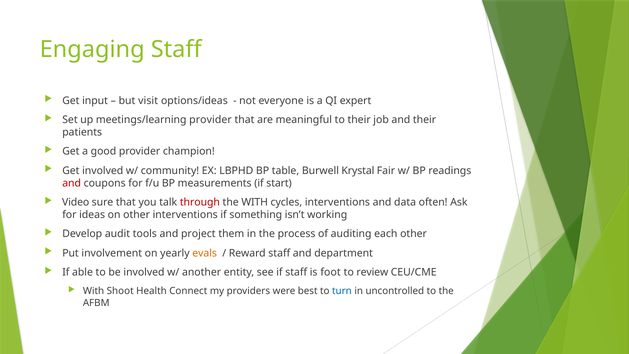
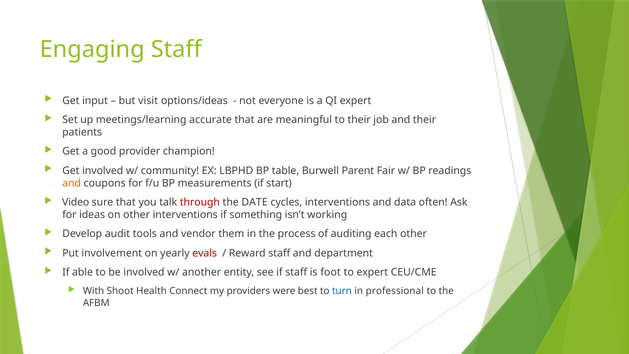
meetings/learning provider: provider -> accurate (211, 120)
Krystal: Krystal -> Parent (358, 170)
and colour: red -> orange (72, 183)
the WITH: WITH -> DATE (255, 202)
project: project -> vendor (198, 234)
evals colour: orange -> red (205, 253)
to review: review -> expert (372, 272)
uncontrolled: uncontrolled -> professional (395, 291)
